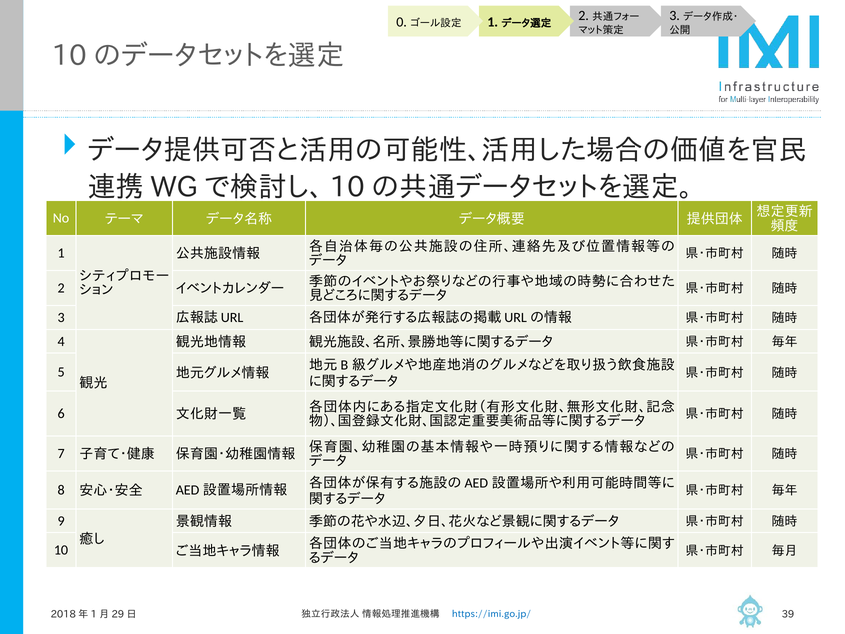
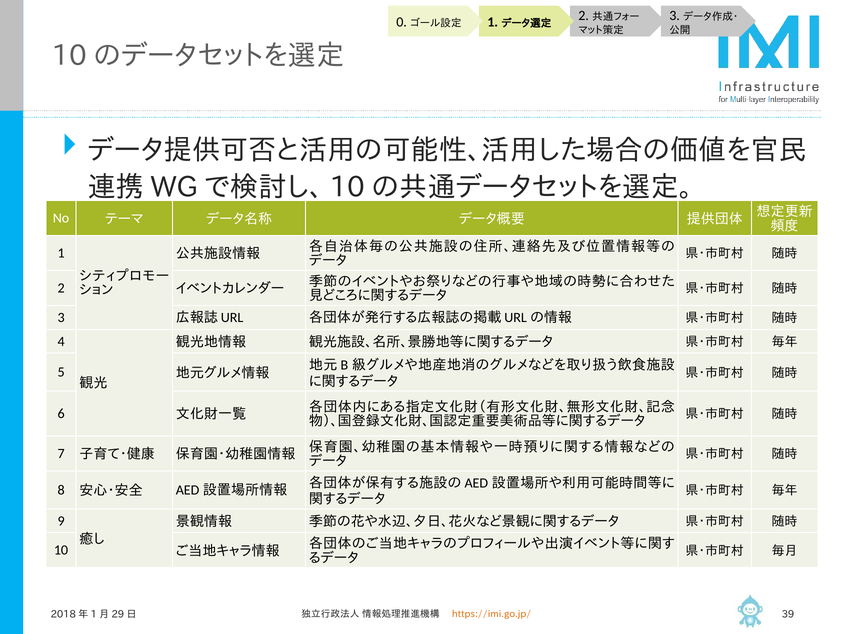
https://imi.go.jp/ colour: blue -> orange (492, 614)
